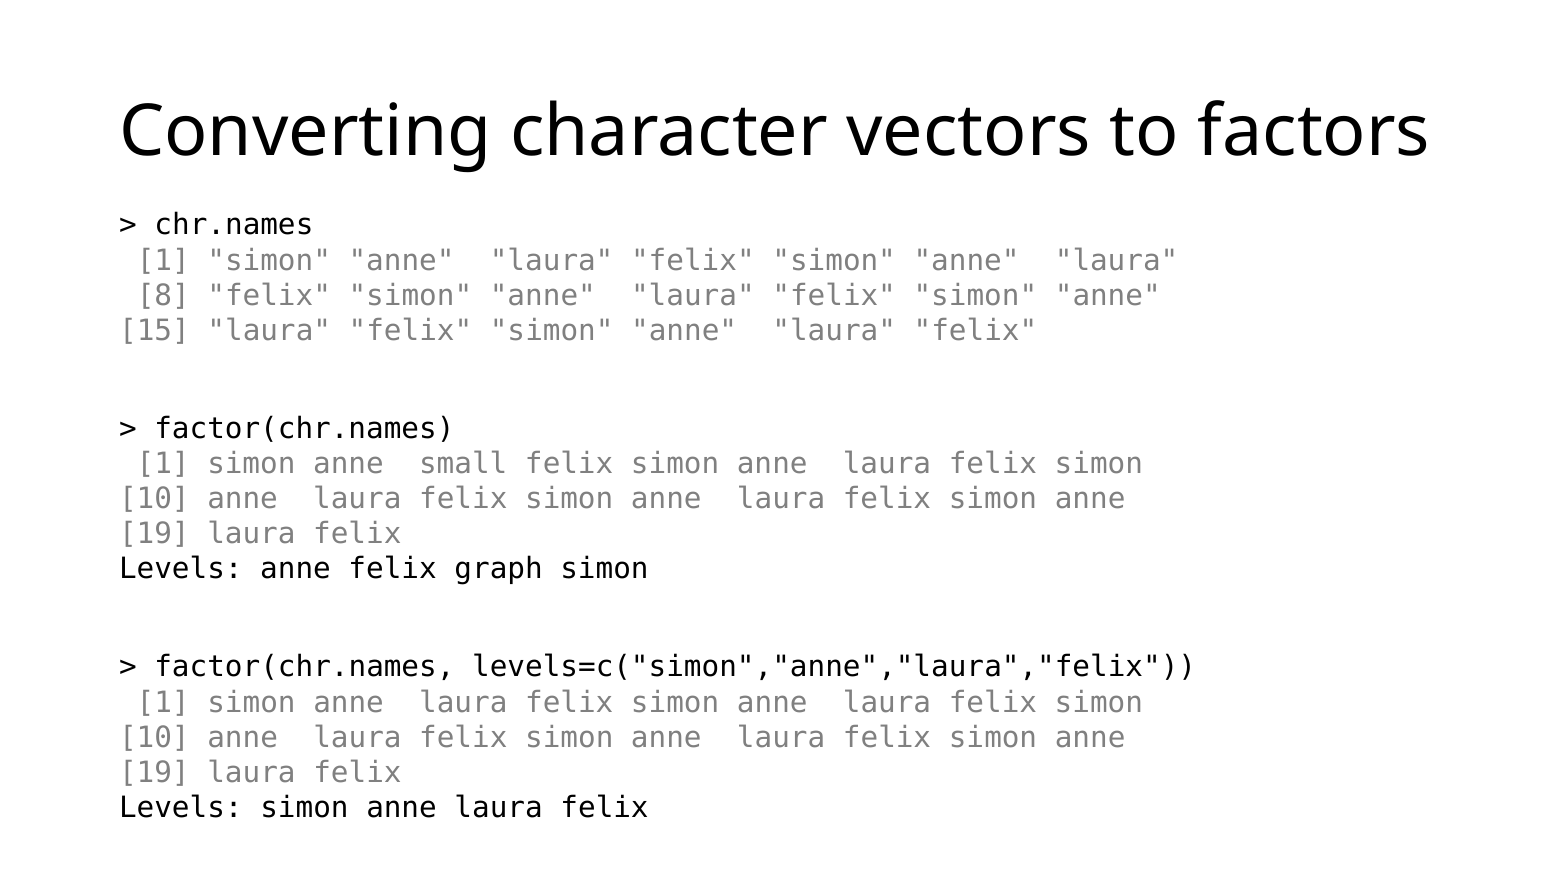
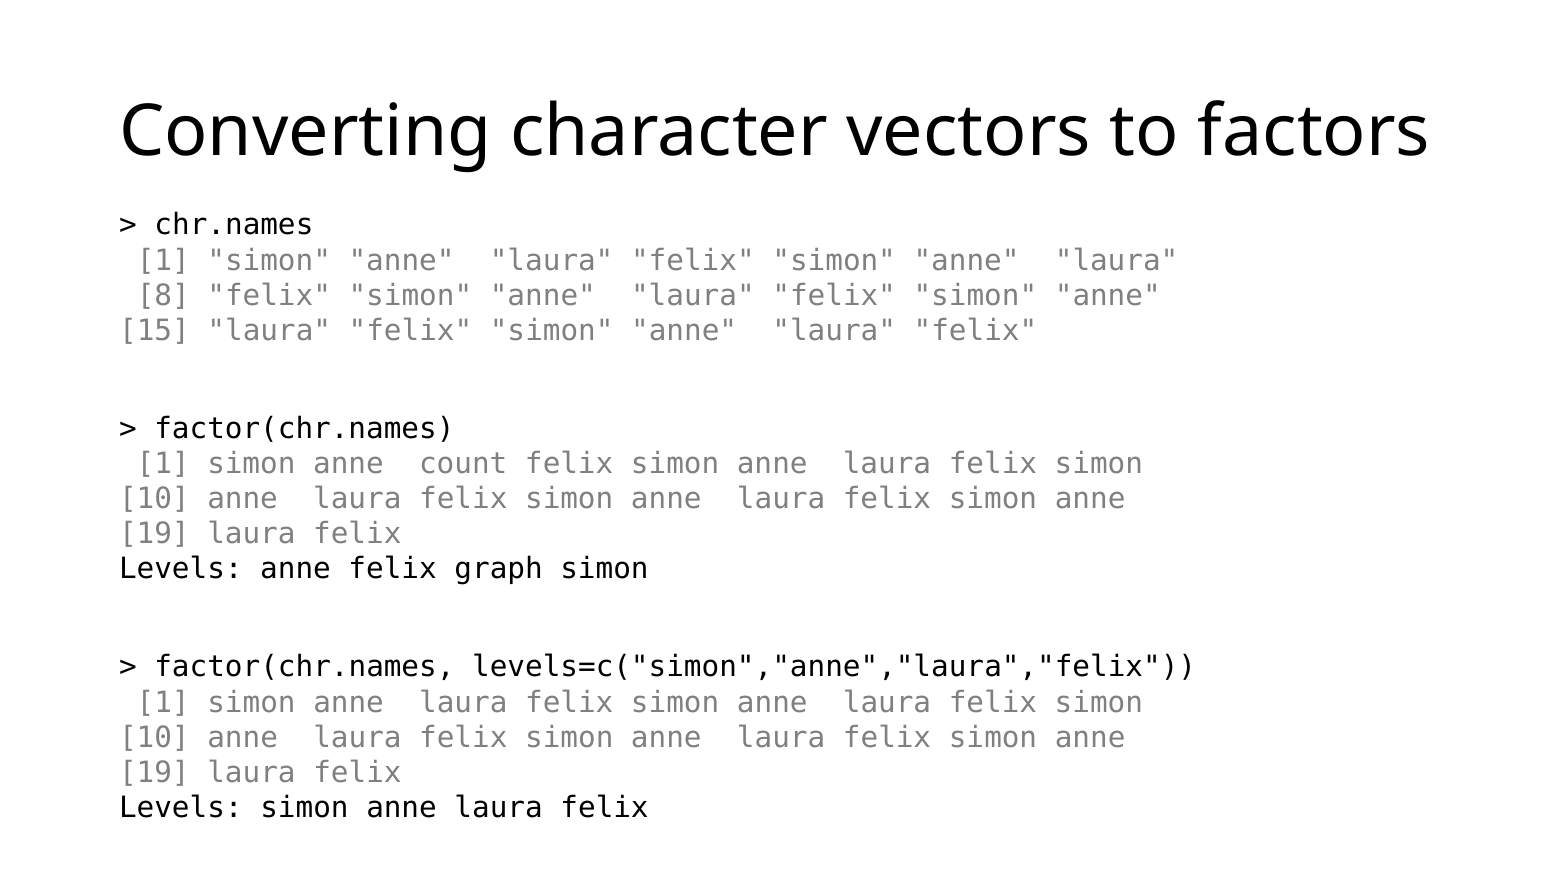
small: small -> count (463, 464)
